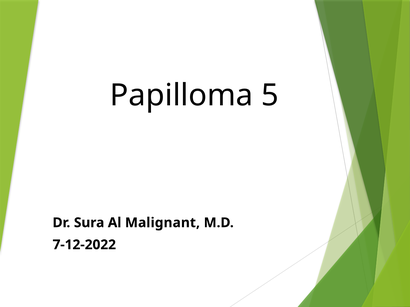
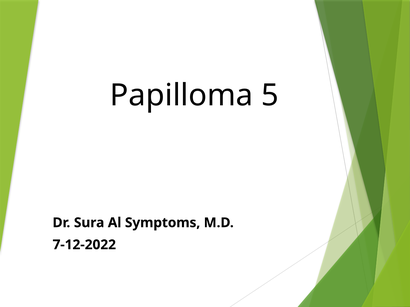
Malignant: Malignant -> Symptoms (163, 223)
